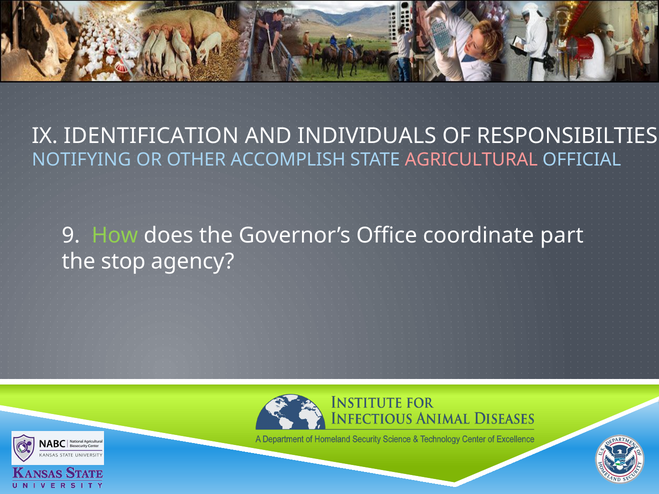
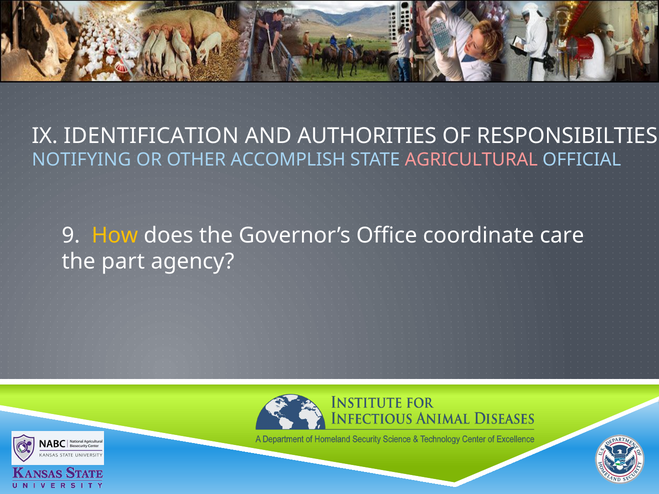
INDIVIDUALS: INDIVIDUALS -> AUTHORITIES (367, 136)
How colour: light green -> yellow (115, 235)
part: part -> care (562, 235)
stop: stop -> part (123, 262)
